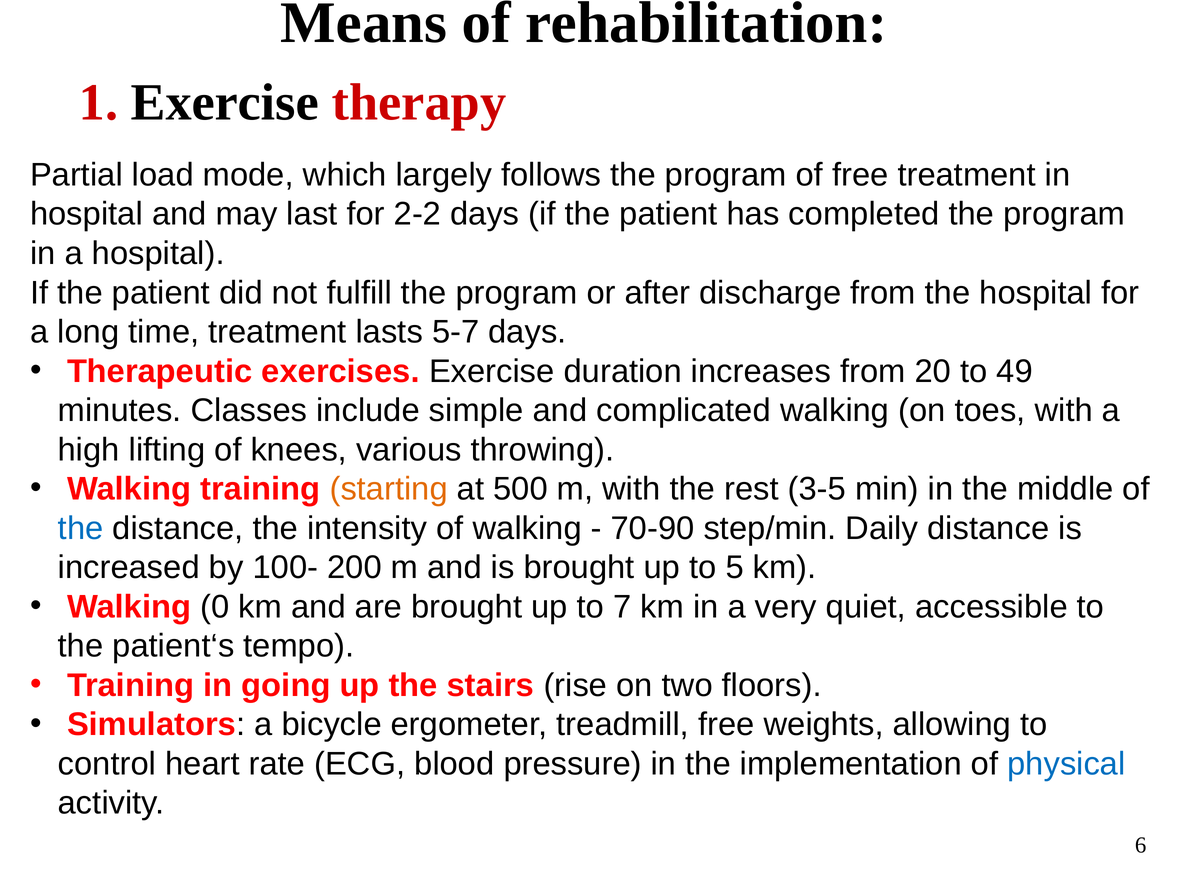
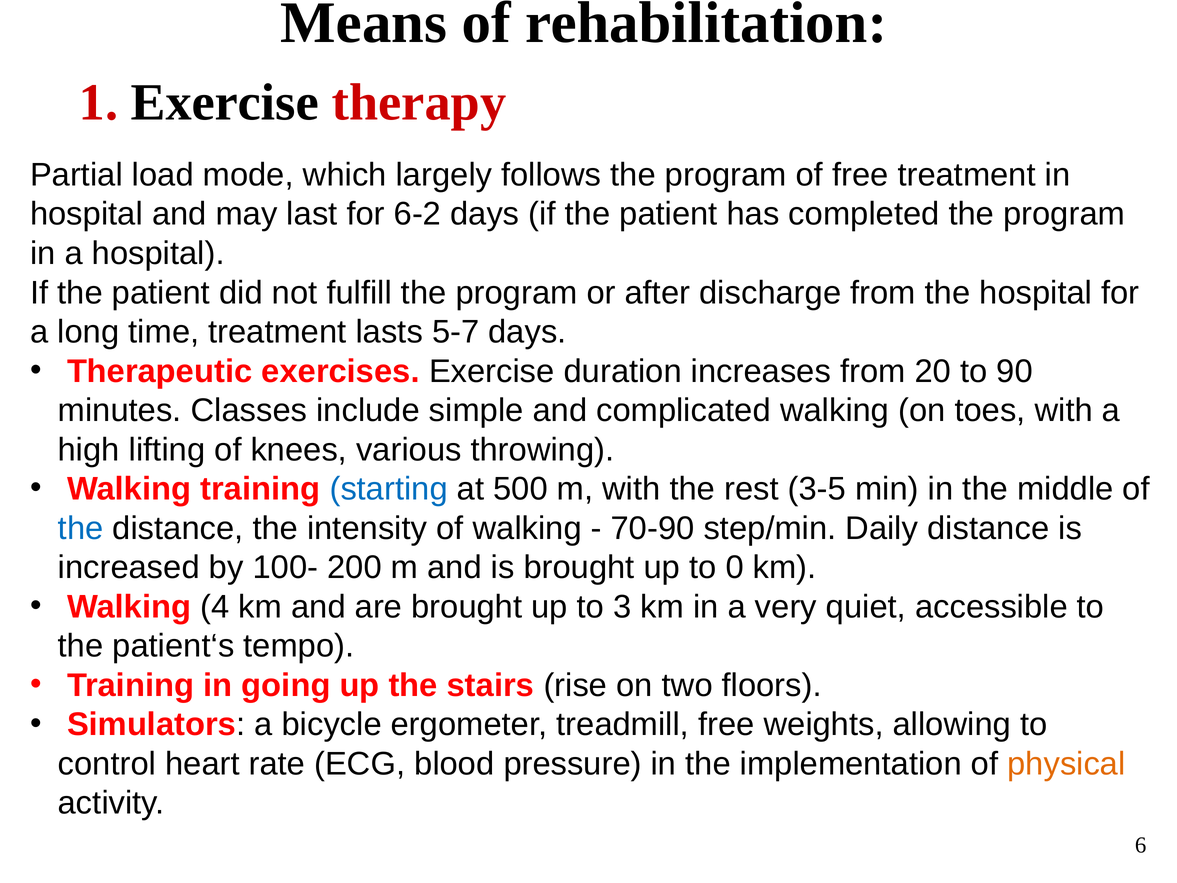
2-2: 2-2 -> 6-2 (417, 214)
49: 49 -> 90 (1015, 371)
starting colour: orange -> blue (389, 489)
5: 5 -> 0 (735, 567)
0: 0 -> 4 (215, 607)
7: 7 -> 3 (622, 607)
physical colour: blue -> orange (1066, 764)
